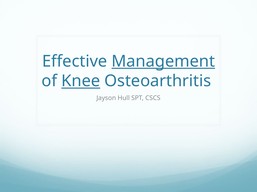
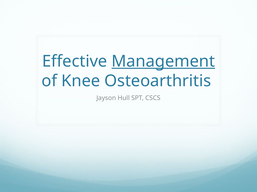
Knee underline: present -> none (81, 81)
